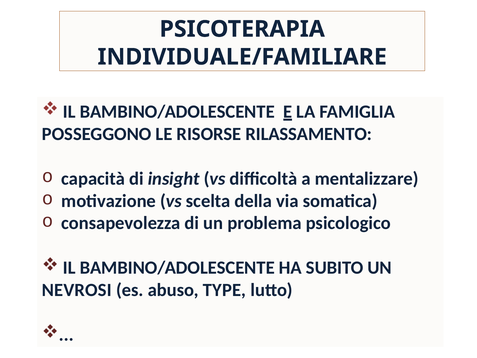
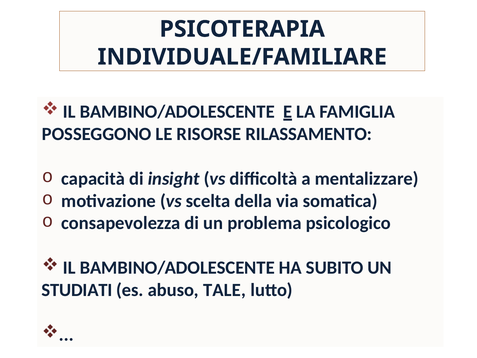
NEVROSI: NEVROSI -> STUDIATI (77, 290)
TYPE: TYPE -> TALE (224, 290)
